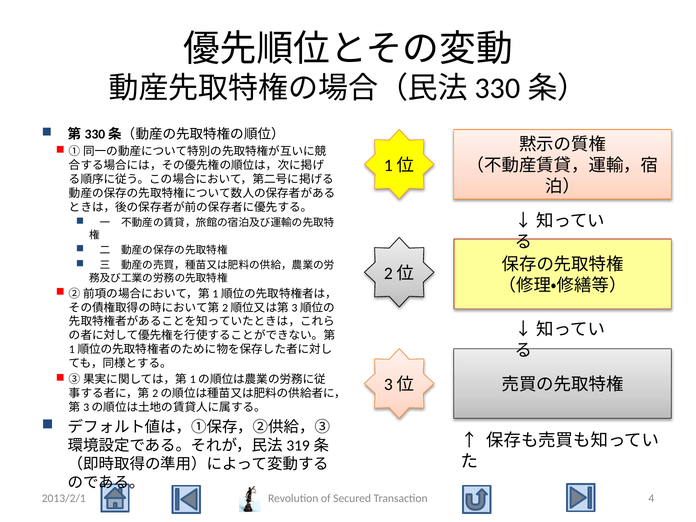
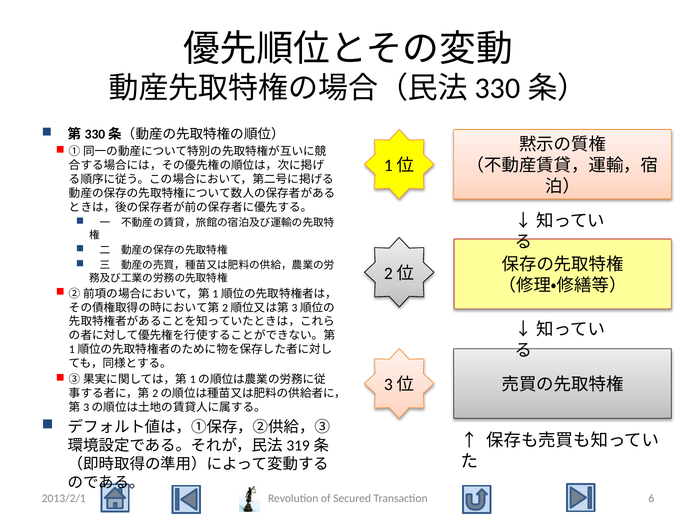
4: 4 -> 6 (651, 498)
